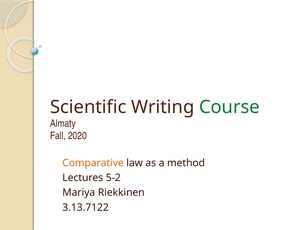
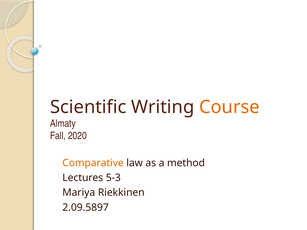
Course colour: green -> orange (229, 107)
5-2: 5-2 -> 5-3 (113, 178)
3.13.7122: 3.13.7122 -> 2.09.5897 (86, 208)
